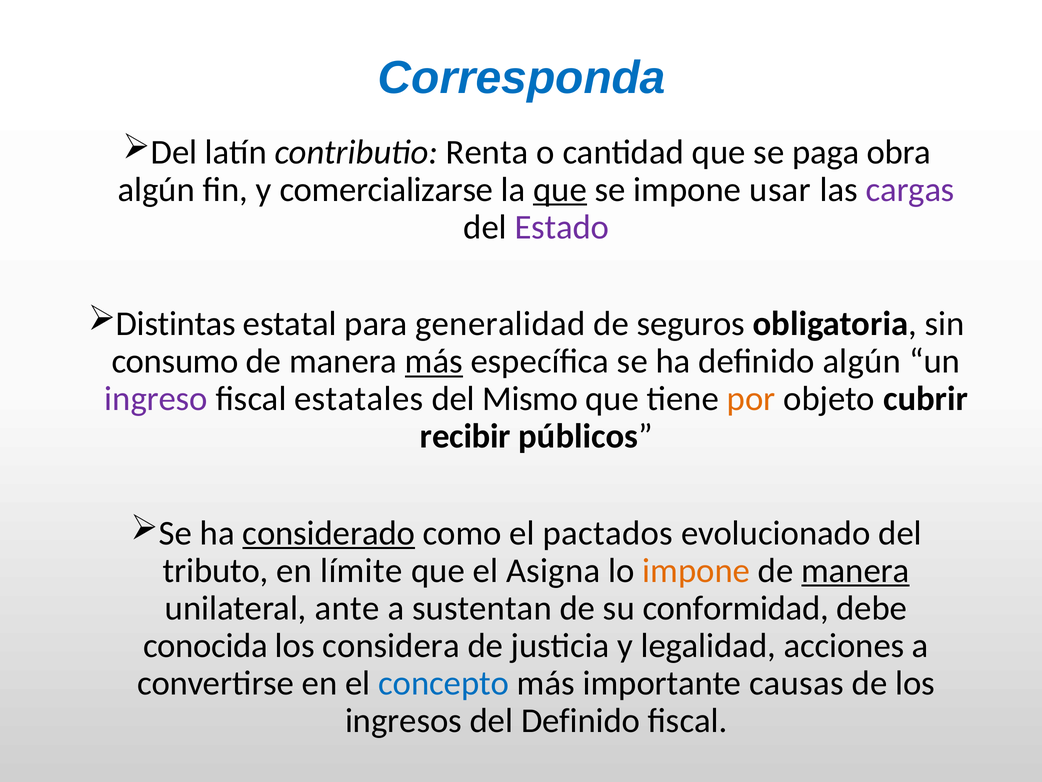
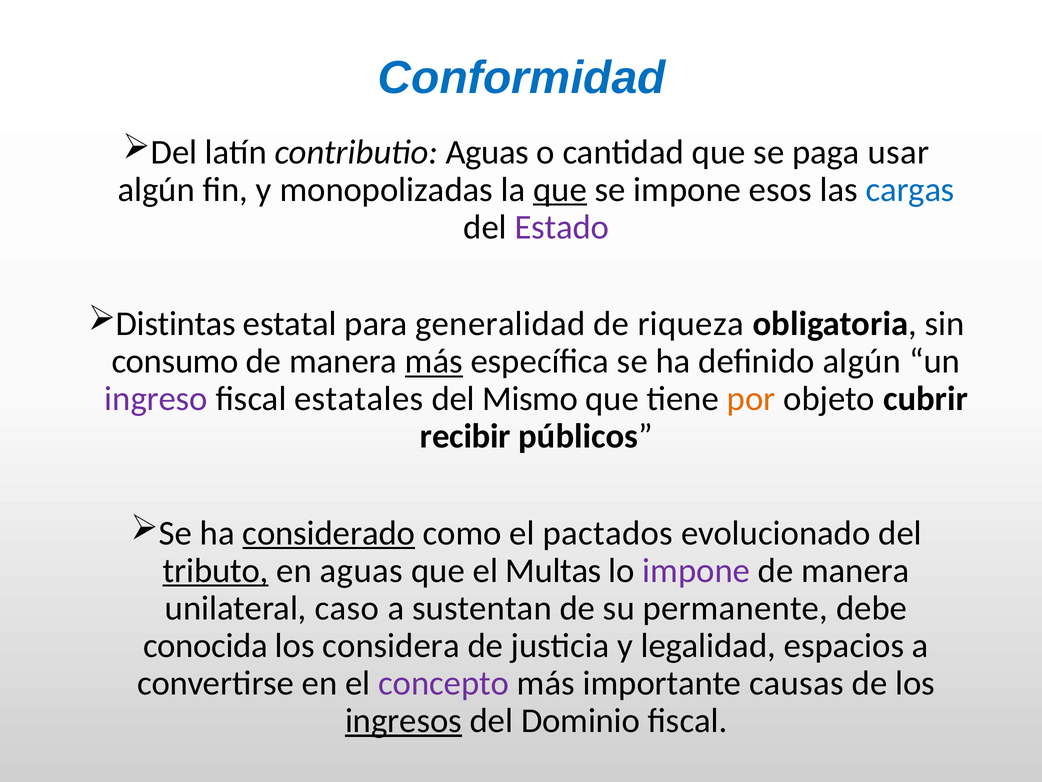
Corresponda: Corresponda -> Conformidad (522, 78)
contributio Renta: Renta -> Aguas (487, 152)
obra: obra -> usar (899, 152)
comercializarse: comercializarse -> monopolizadas (386, 189)
usar: usar -> esos (780, 189)
cargas colour: purple -> blue (910, 189)
seguros: seguros -> riqueza (691, 324)
tributo underline: none -> present (216, 570)
en límite: límite -> aguas (361, 570)
Asigna: Asigna -> Multas (553, 570)
impone colour: orange -> purple (696, 570)
manera underline: present -> none (855, 570)
ante: ante -> caso (347, 608)
conformidad: conformidad -> permanente (735, 608)
acciones: acciones -> espacios (844, 645)
concepto colour: blue -> purple (444, 683)
ingresos underline: none -> present (403, 720)
del Definido: Definido -> Dominio (581, 720)
